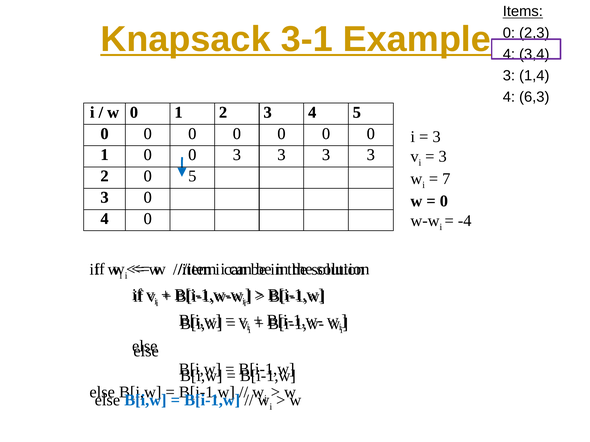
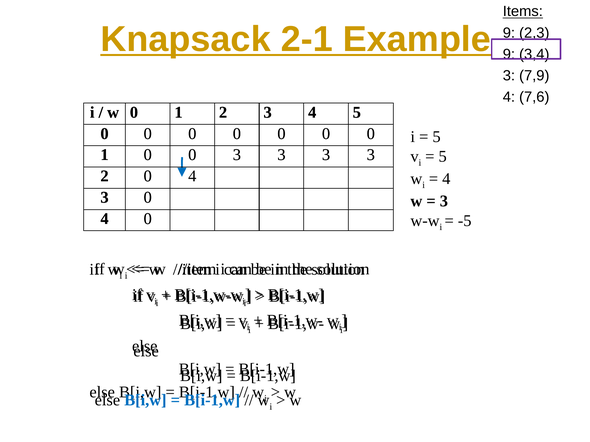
3-1: 3-1 -> 2-1 (307, 39)
0: 0 -> 9 (509, 33)
4: 4 -> 9 (509, 54)
1,4: 1,4 -> 7,9 (534, 76)
6,3: 6,3 -> 7,6 (534, 97)
3: 3 -> 5 (437, 137)
3: 3 -> 5 (443, 156)
5: 5 -> 4 (192, 176)
7: 7 -> 4 (446, 179)
0: 0 -> 3 (444, 201)
-4: -4 -> -5 (465, 221)
